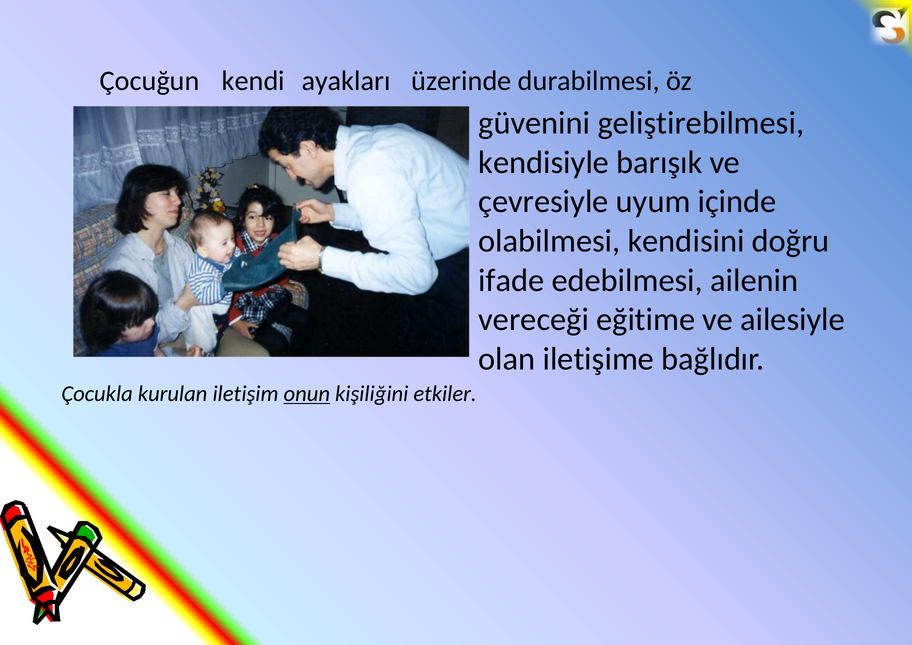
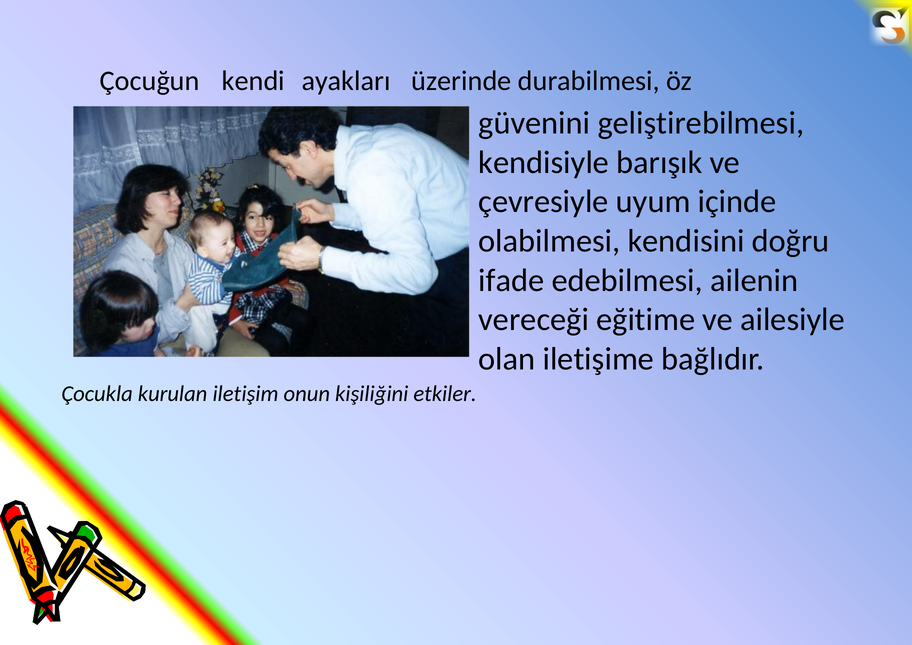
onun underline: present -> none (307, 394)
